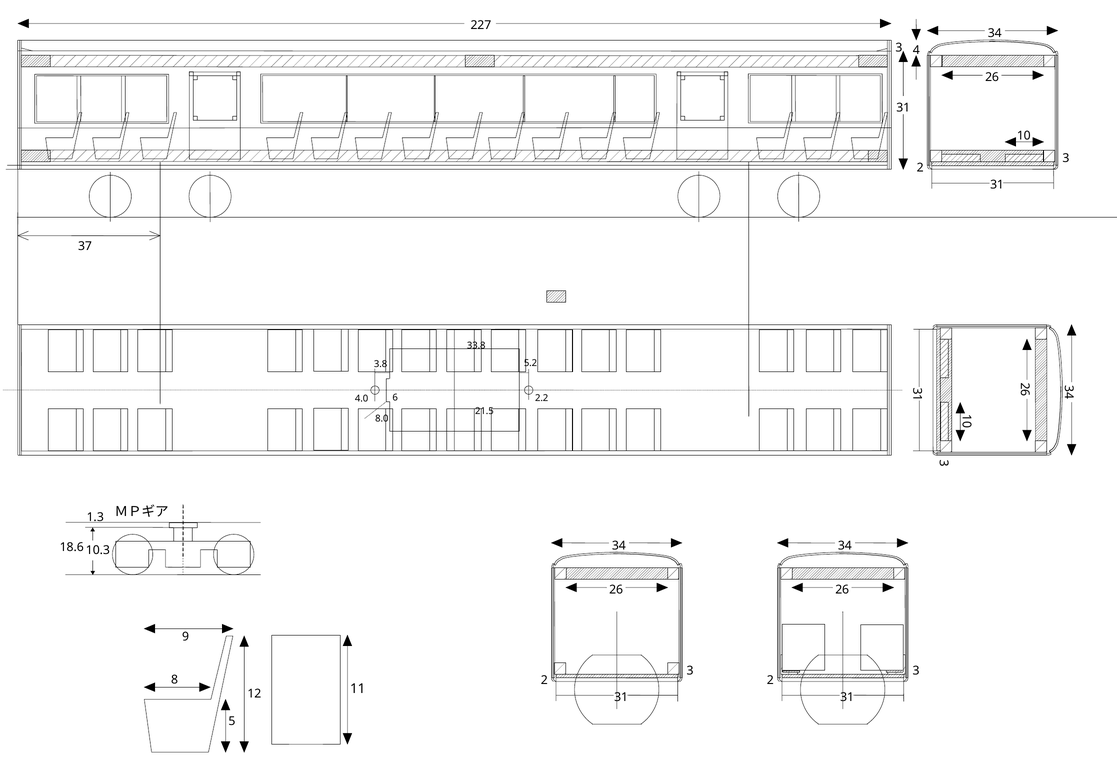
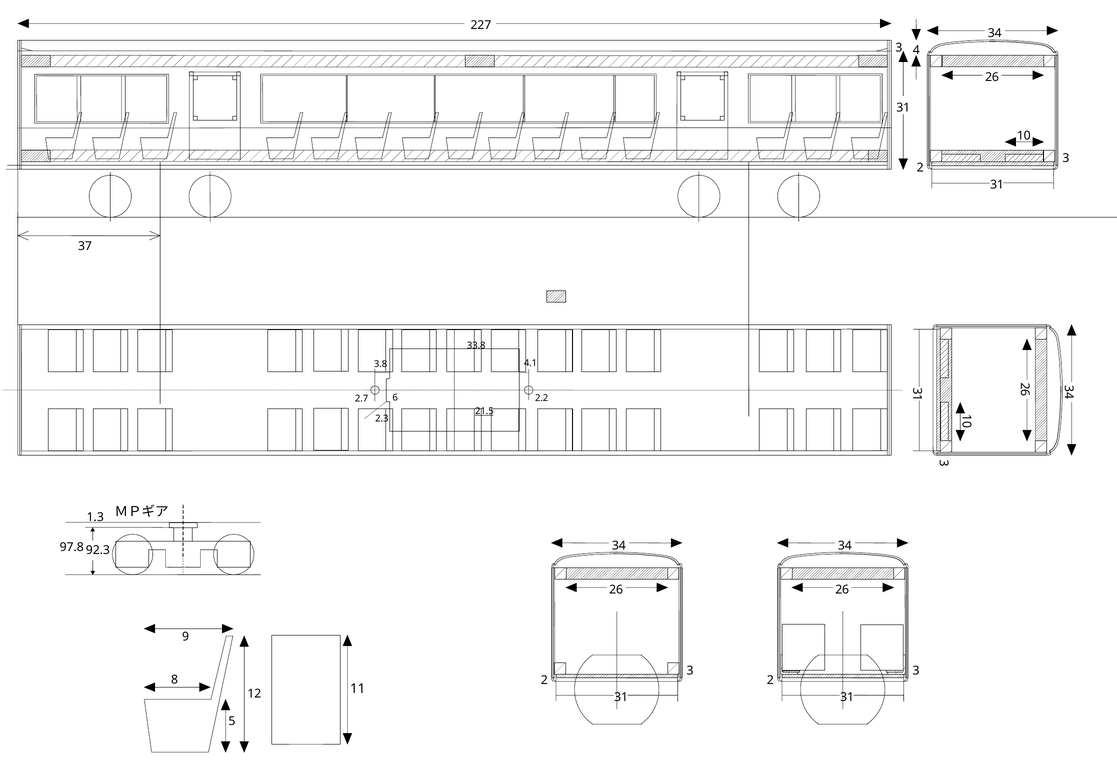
5.2: 5.2 -> 4.1 (531, 363)
4.0: 4.0 -> 2.7 (362, 399)
21.5 underline: none -> present (484, 411)
8.0: 8.0 -> 2.3 (382, 418)
18.6: 18.6 -> 97.8 (72, 547)
10.3: 10.3 -> 92.3 (98, 550)
